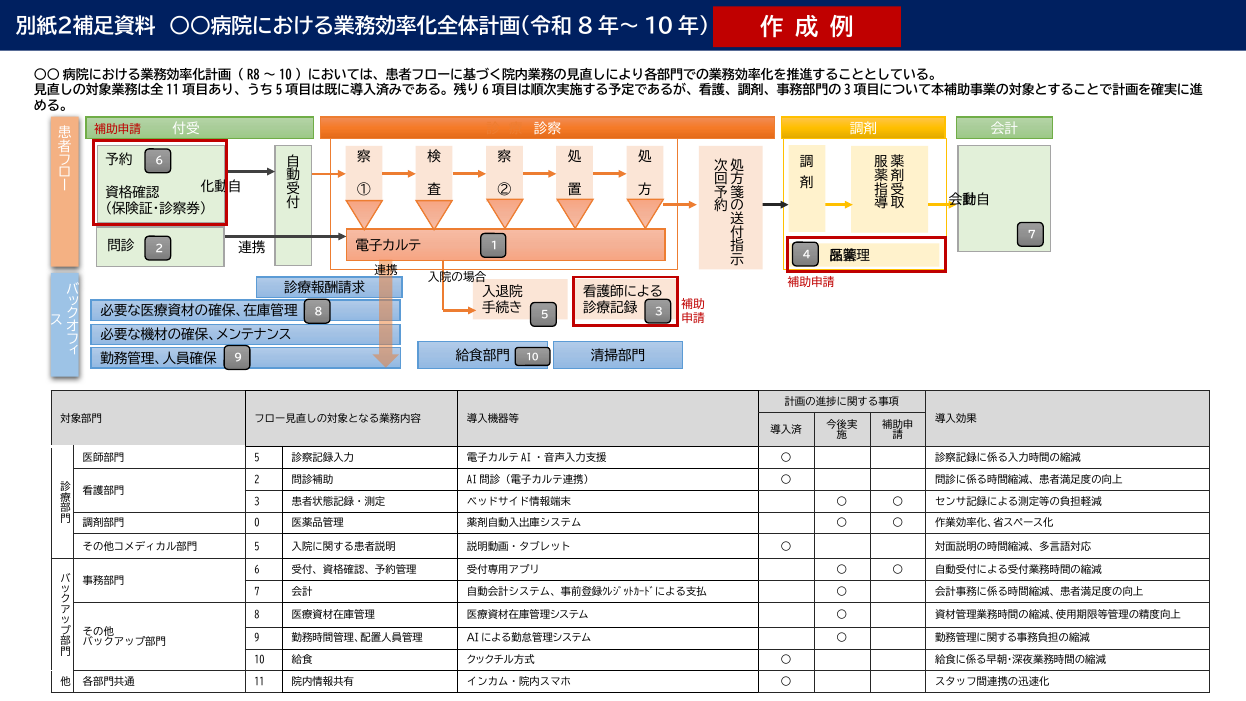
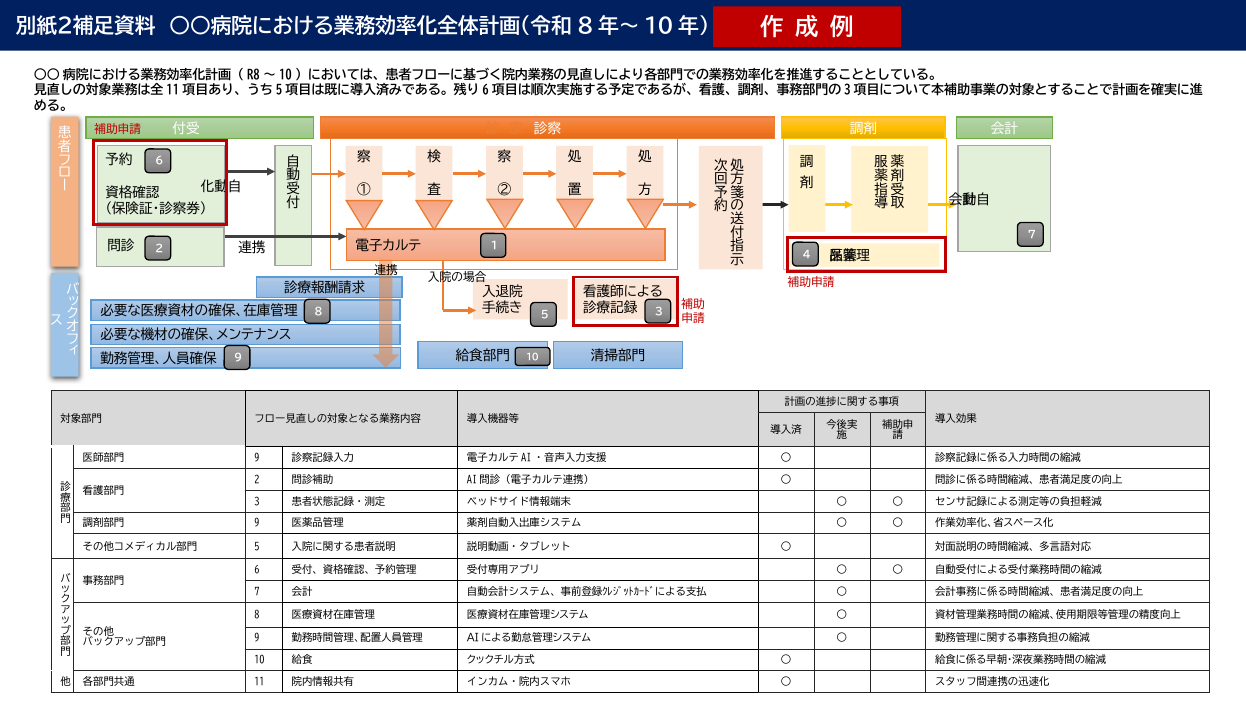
5: 5 -> 9 (257, 458)
0: 0 -> 9 (257, 523)
